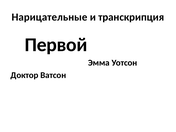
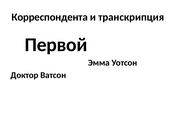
Нарицательные: Нарицательные -> Корреспондента (50, 17)
